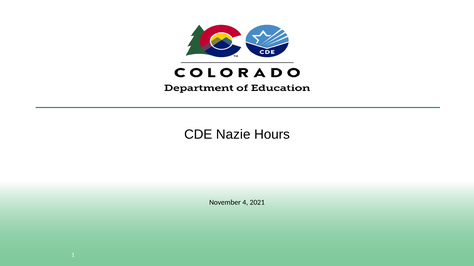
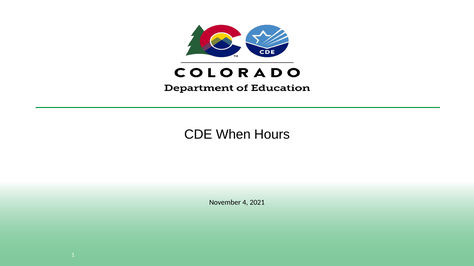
Nazie: Nazie -> When (233, 135)
